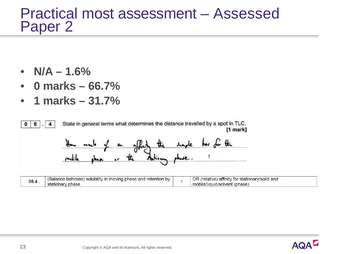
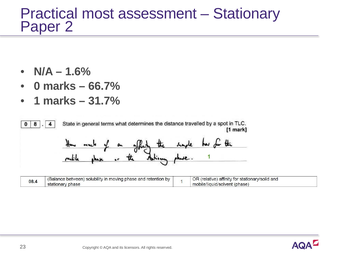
Assessed: Assessed -> Stationary (247, 14)
